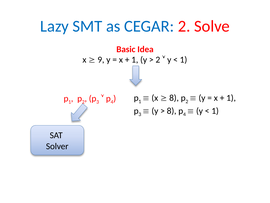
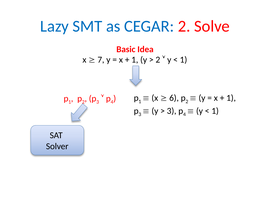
9: 9 -> 7 (101, 60)
8: 8 -> 6 (174, 98)
8: 8 -> 3 (172, 111)
